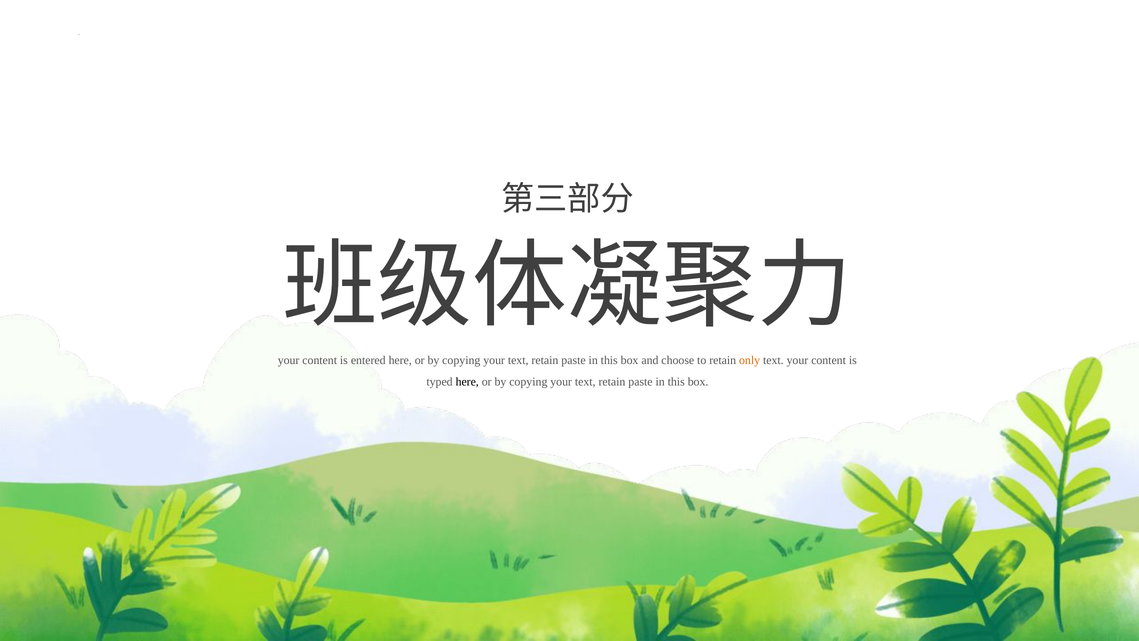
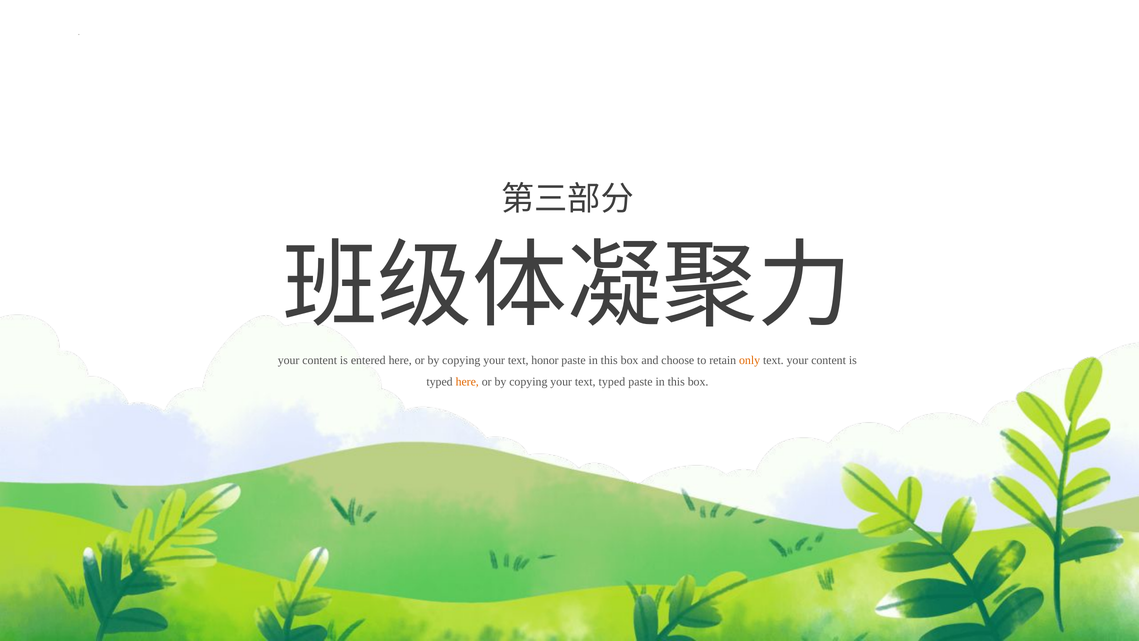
retain: retain -> honor (545, 360)
here colour: black -> orange (467, 382)
retain: retain -> typed (612, 382)
